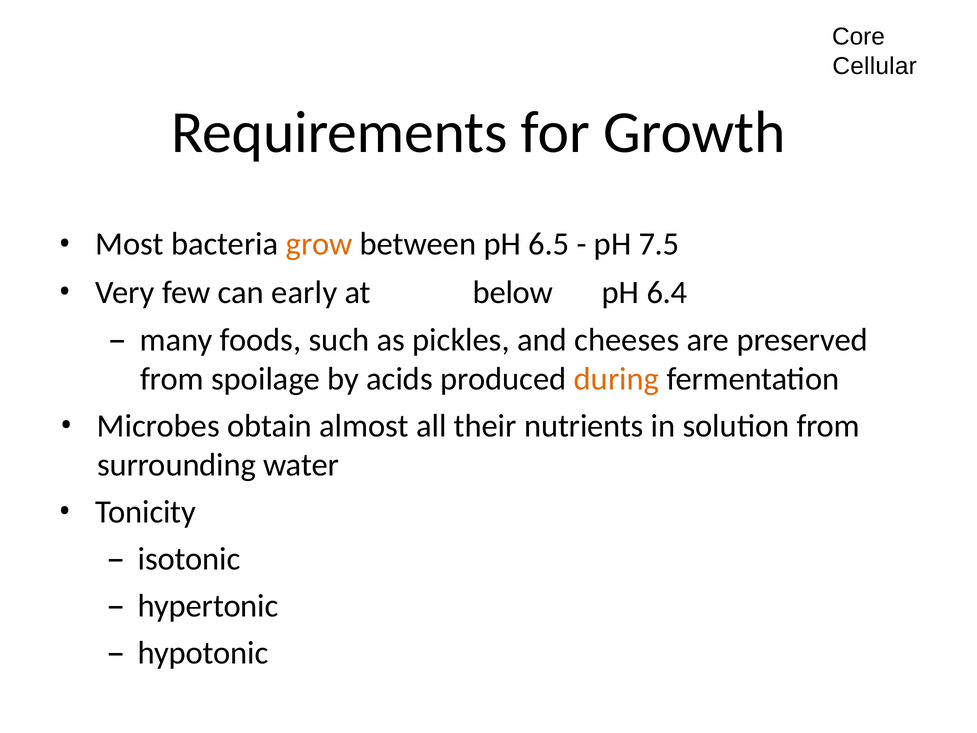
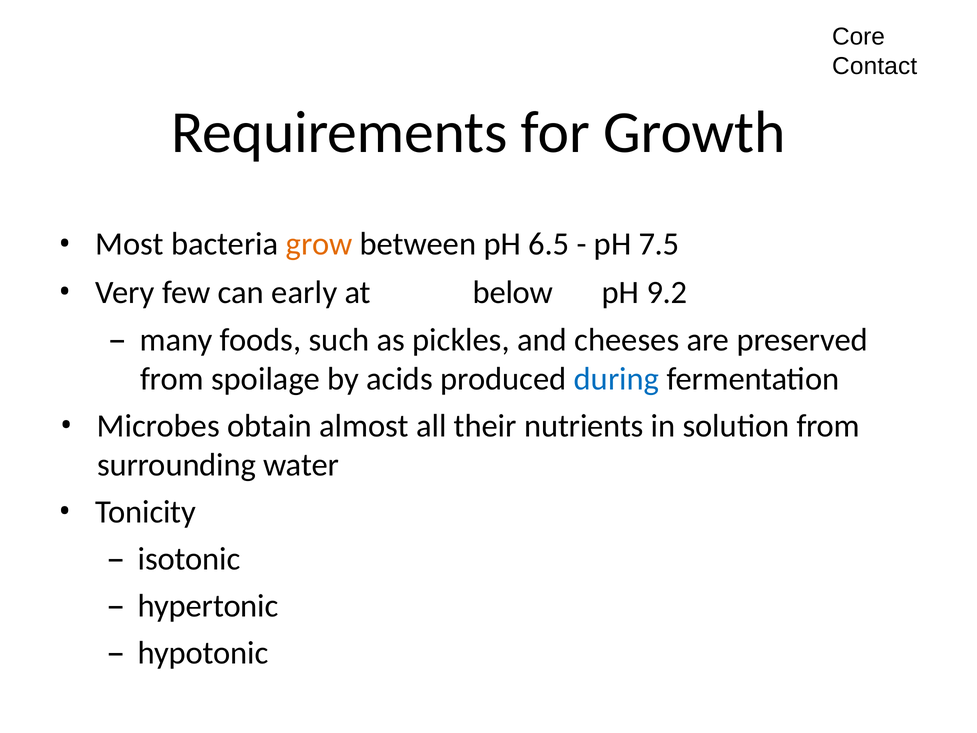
Cellular: Cellular -> Contact (875, 66)
6.4: 6.4 -> 9.2 (667, 292)
during colour: orange -> blue (616, 379)
